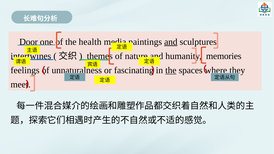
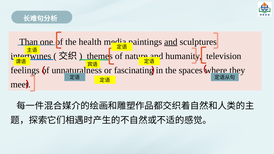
Door: Door -> Than (29, 42)
memories: memories -> television (224, 56)
the underline: present -> none (171, 70)
